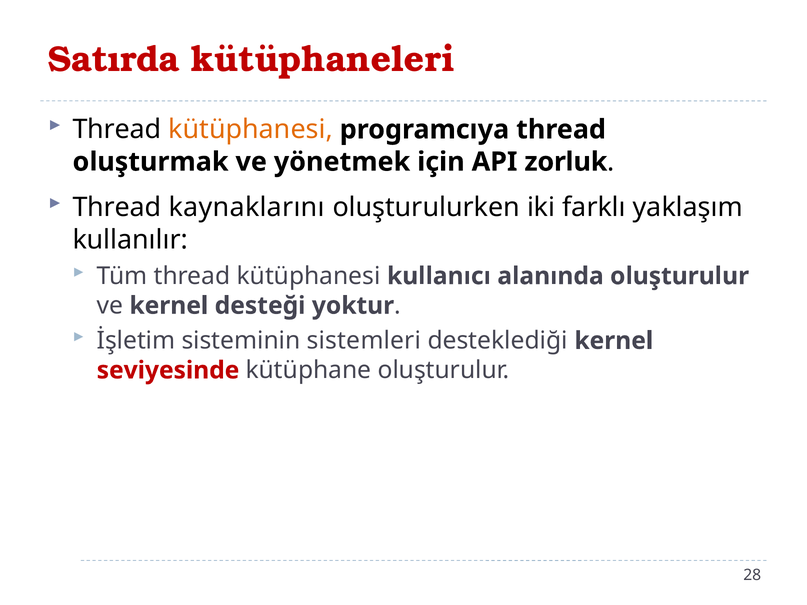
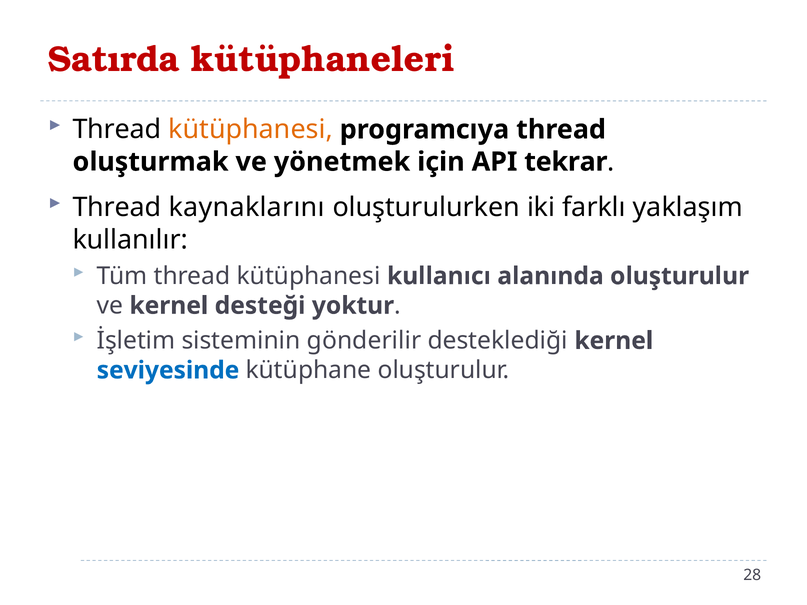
zorluk: zorluk -> tekrar (566, 162)
sistemleri: sistemleri -> gönderilir (364, 341)
seviyesinde colour: red -> blue (168, 370)
